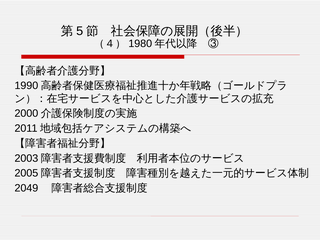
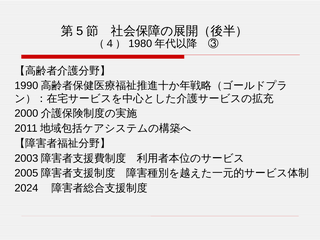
2049: 2049 -> 2024 (26, 188)
